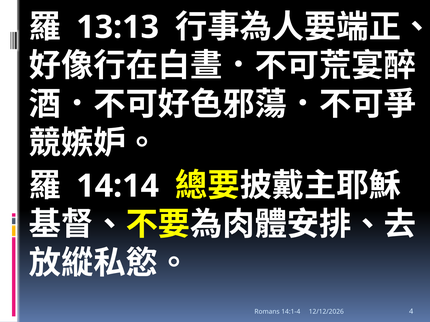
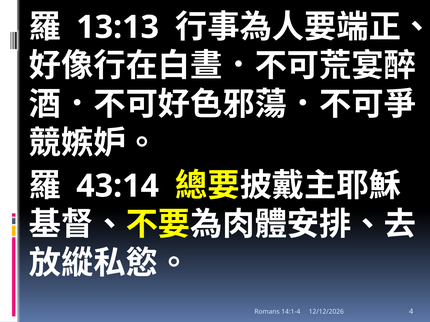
14:14: 14:14 -> 43:14 (118, 186)
